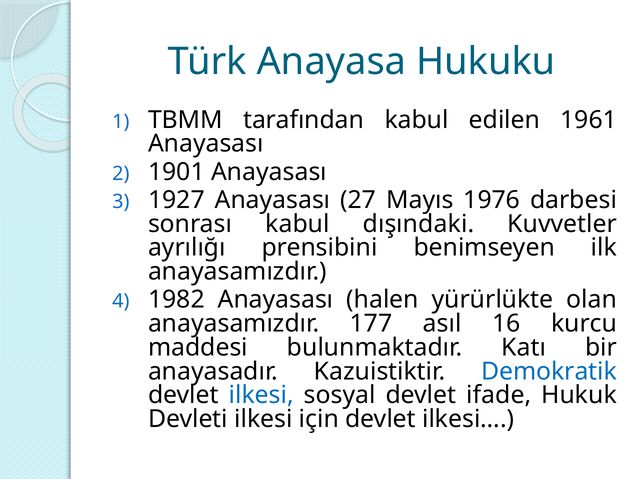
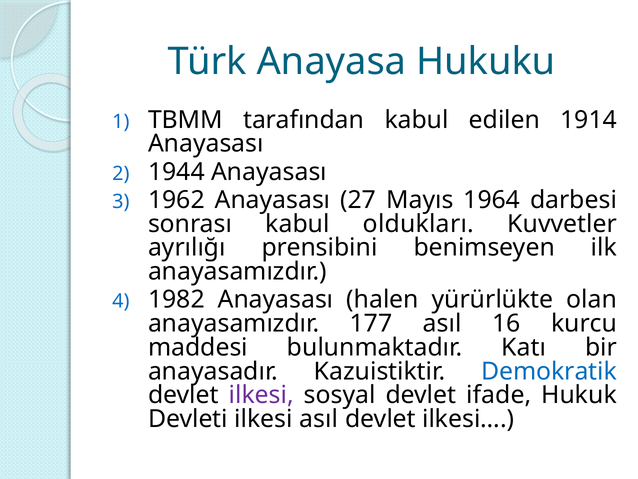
1961: 1961 -> 1914 (589, 120)
1901: 1901 -> 1944 (176, 172)
1927: 1927 -> 1962 (176, 200)
1976: 1976 -> 1964 (492, 200)
dışındaki: dışındaki -> oldukları (418, 224)
ilkesi colour: blue -> purple (261, 395)
ilkesi için: için -> asıl (319, 419)
